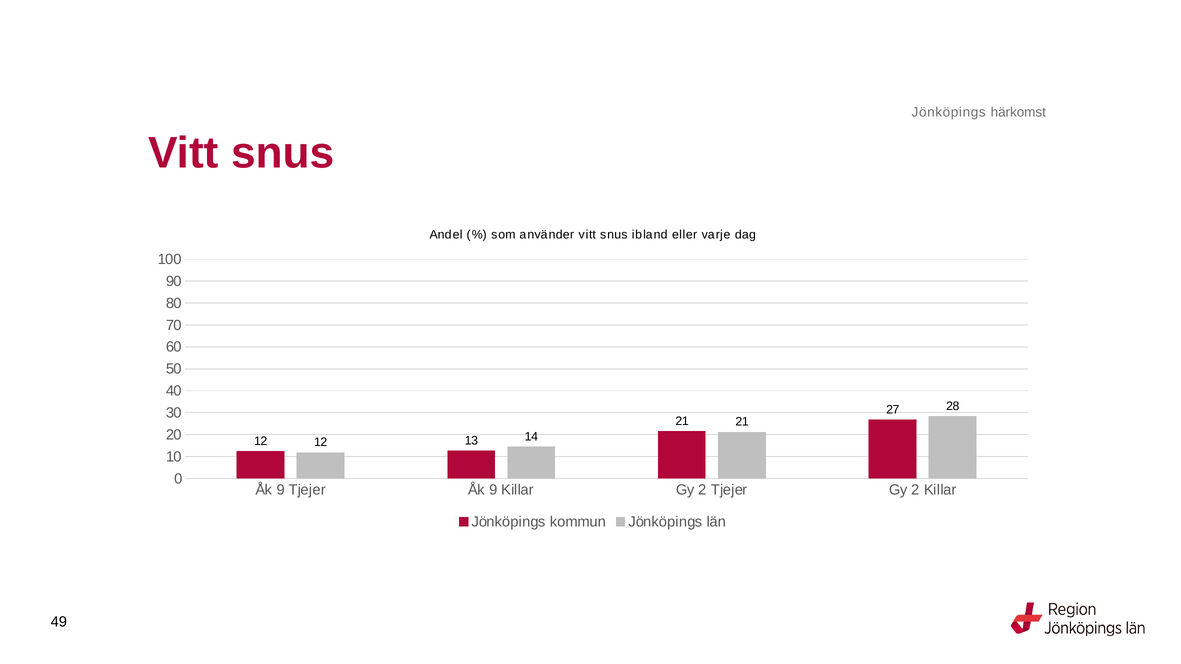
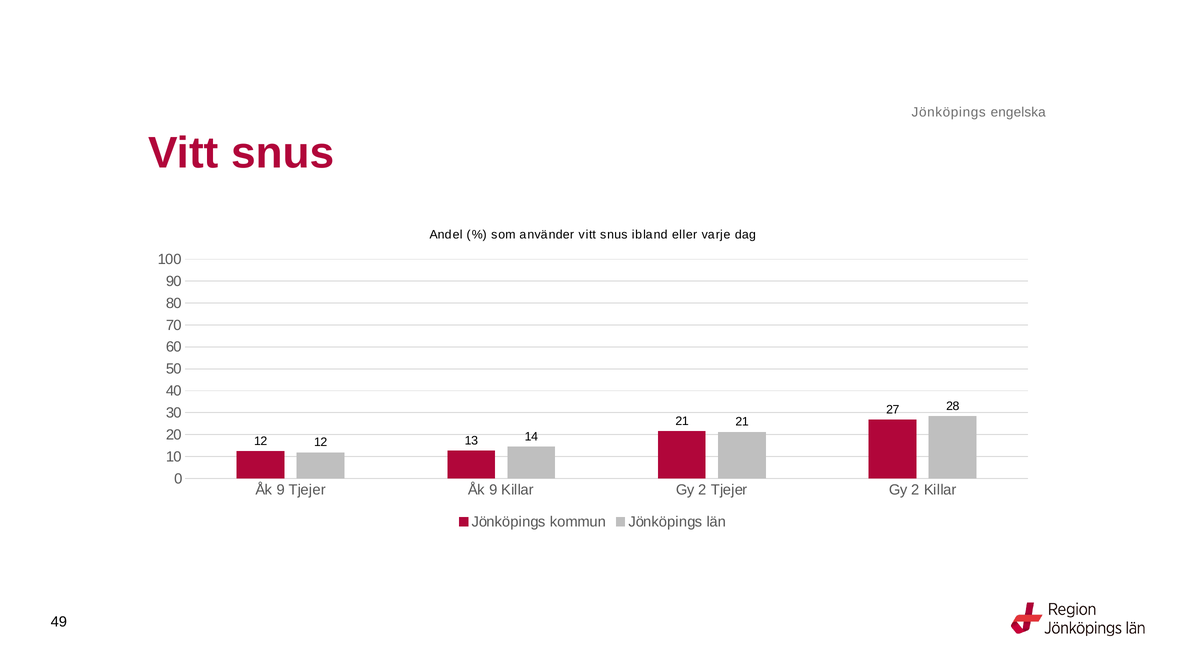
härkomst: härkomst -> engelska (1018, 112)
